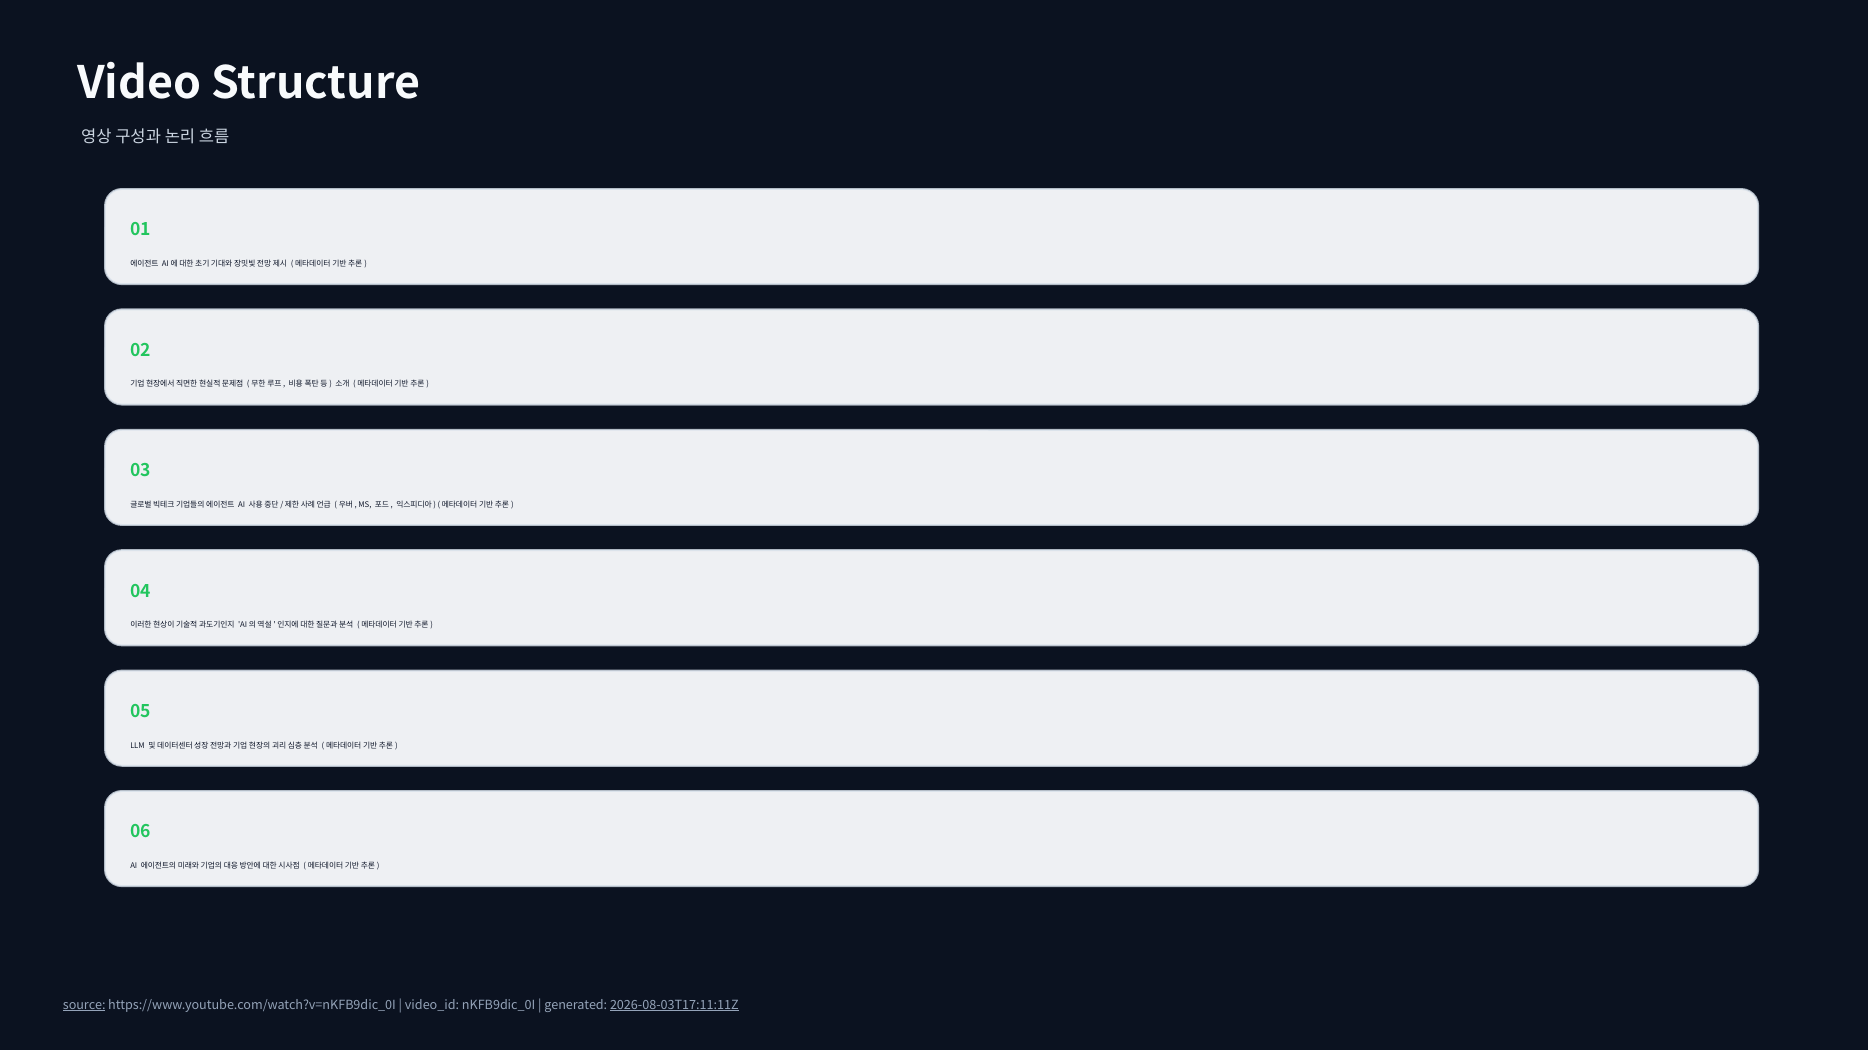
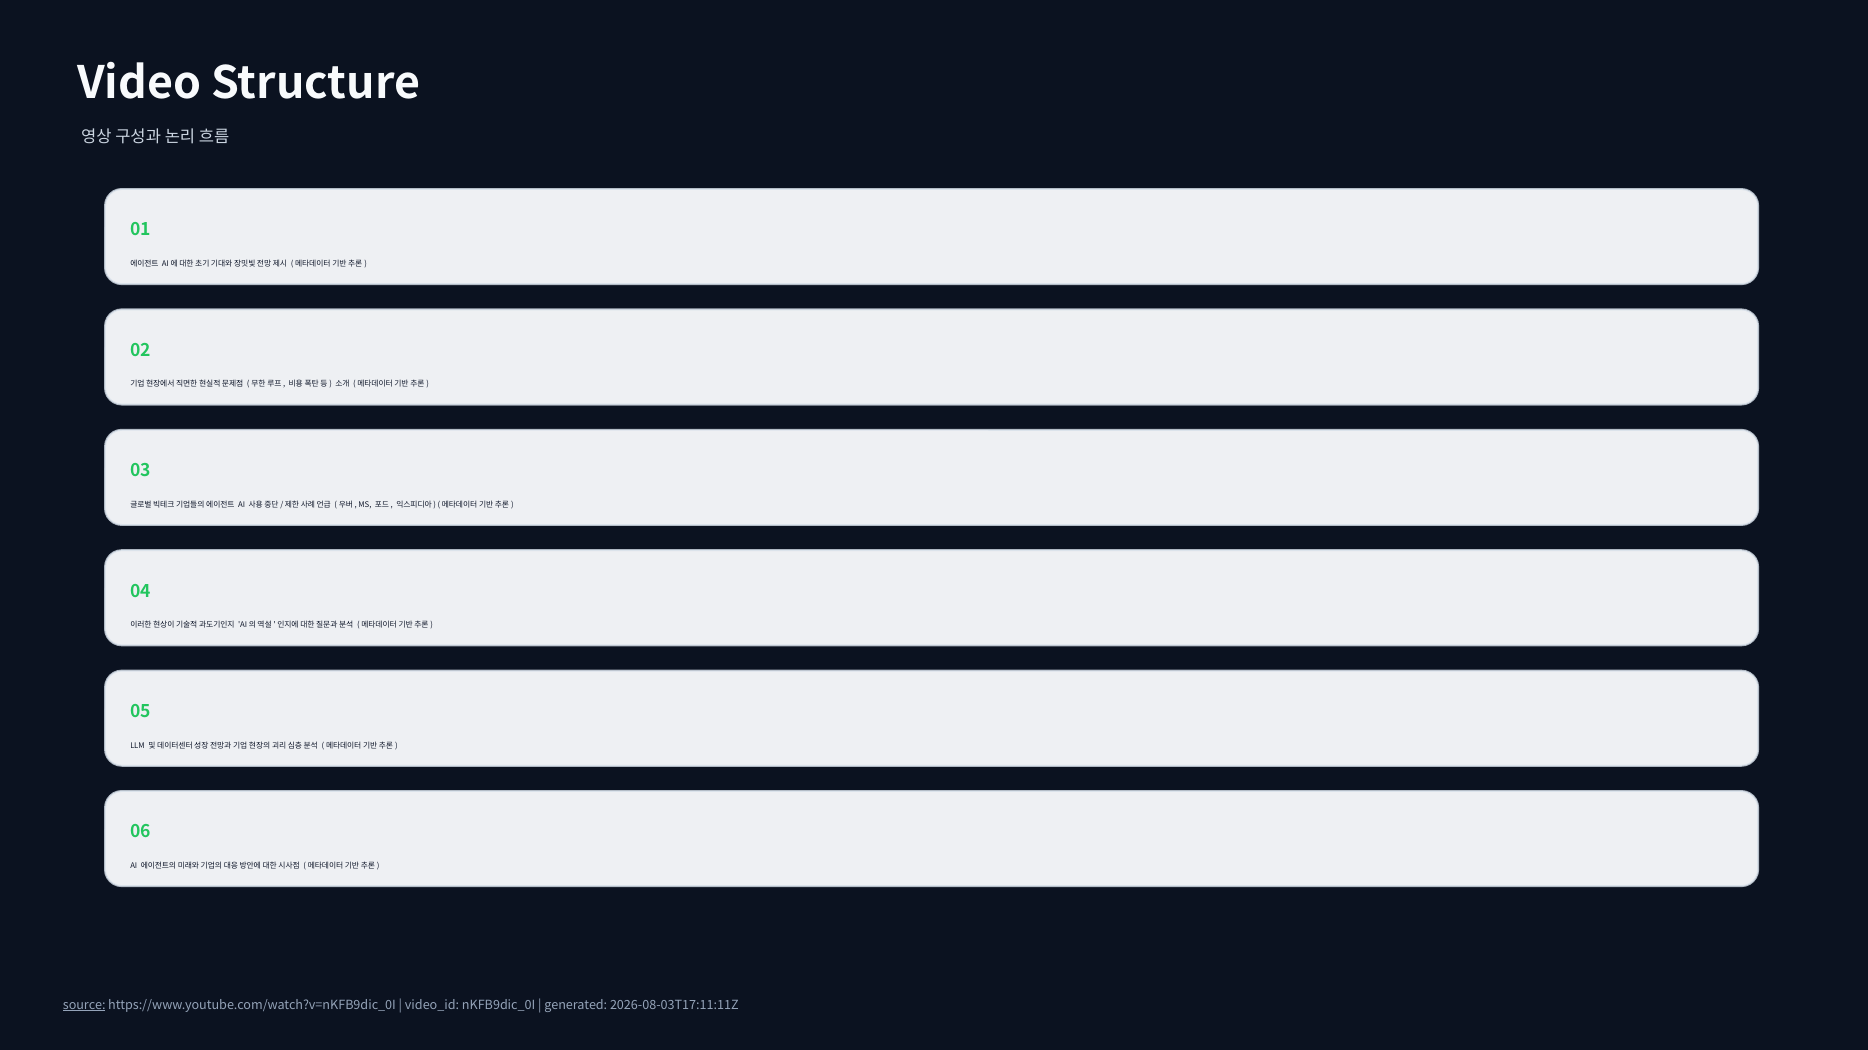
2026-08-03T17:11:11Z underline: present -> none (674, 1006)
